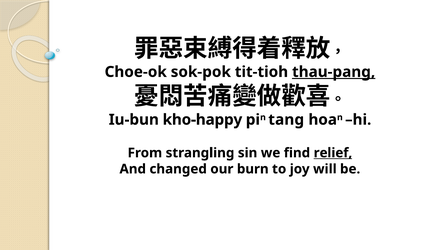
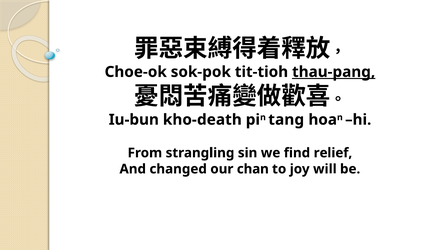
kho-happy: kho-happy -> kho-death (202, 120)
relief underline: present -> none (333, 153)
burn: burn -> chan (253, 169)
